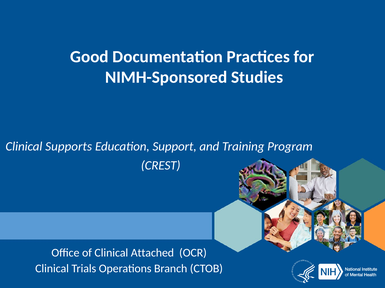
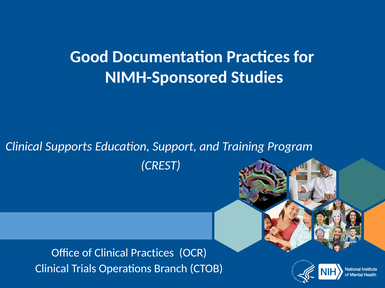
Clinical Attached: Attached -> Practices (152, 253)
